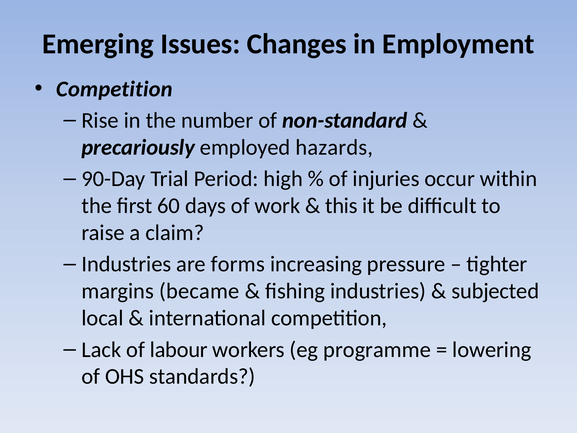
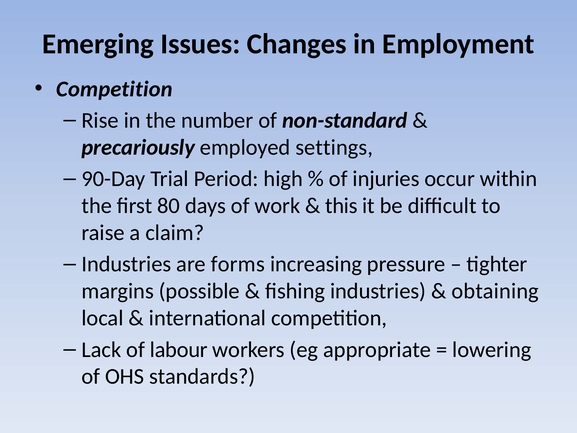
hazards: hazards -> settings (334, 147)
60: 60 -> 80 (169, 206)
became: became -> possible (199, 291)
subjected: subjected -> obtaining (495, 291)
programme: programme -> appropriate (377, 349)
